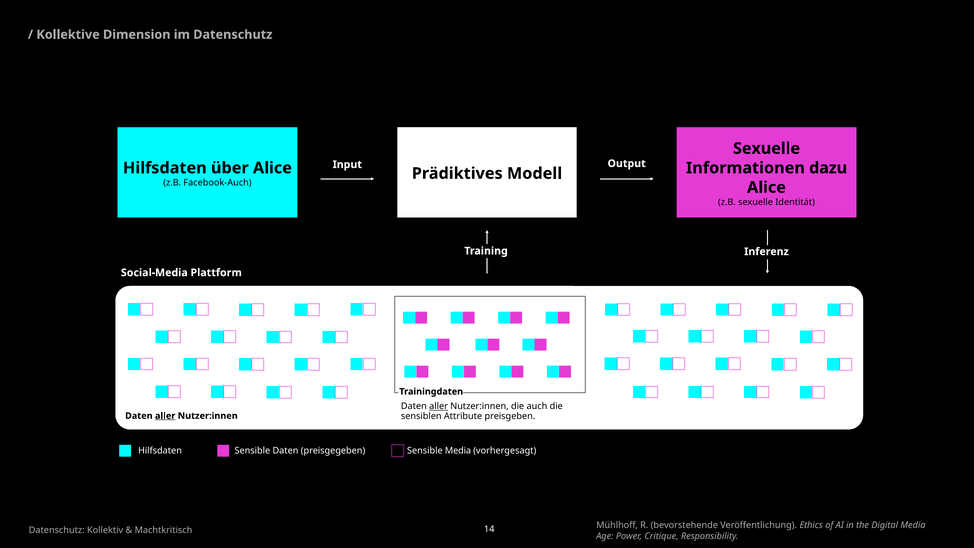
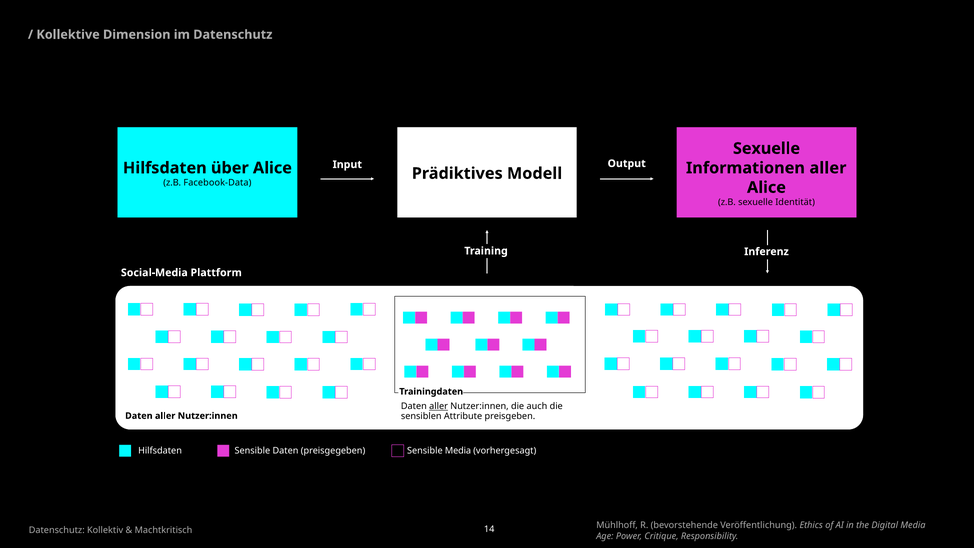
Informationen dazu: dazu -> aller (828, 168)
Facebook-Auch: Facebook-Auch -> Facebook-Data (217, 183)
aller underline: present -> none (165, 416)
